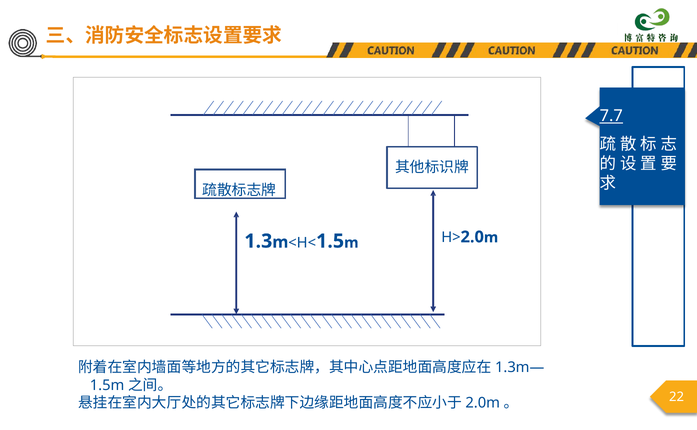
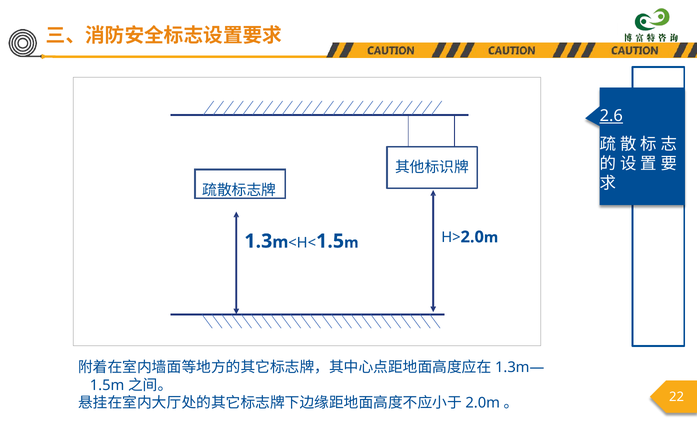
7.7: 7.7 -> 2.6 (611, 116)
